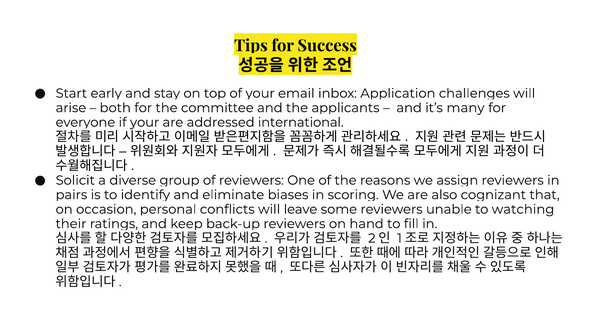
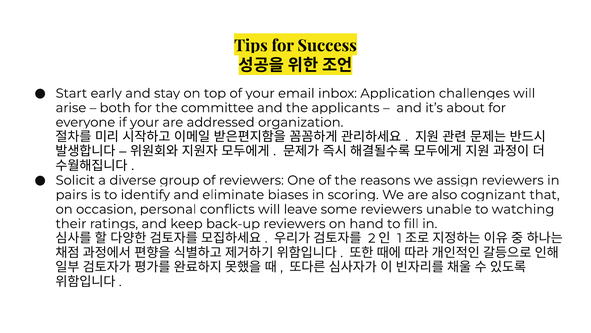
many: many -> about (466, 108)
international: international -> organization (301, 122)
